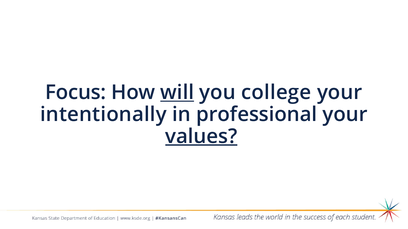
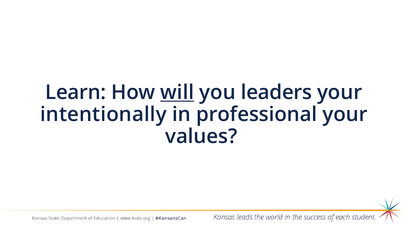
Focus: Focus -> Learn (76, 93)
college: college -> leaders (276, 93)
values underline: present -> none (201, 137)
